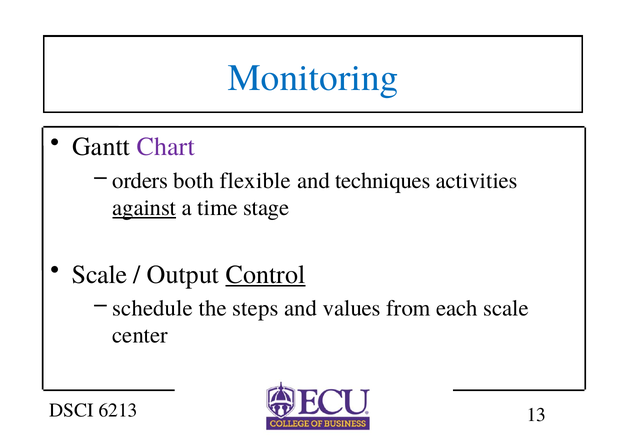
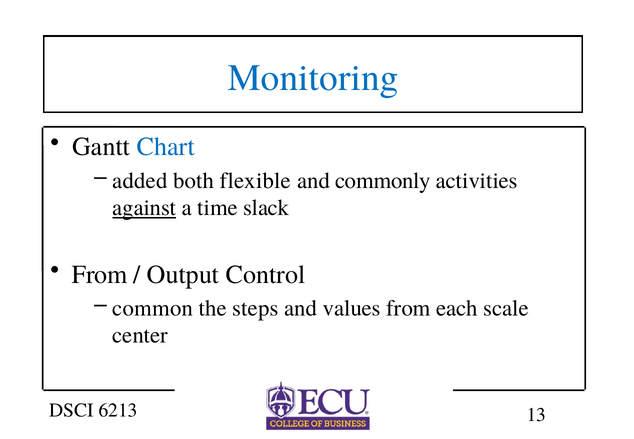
Chart colour: purple -> blue (166, 147)
orders: orders -> added (140, 180)
techniques: techniques -> commonly (383, 180)
stage: stage -> slack (266, 208)
Scale: Scale -> From (100, 274)
Control underline: present -> none (265, 274)
schedule: schedule -> common (153, 308)
